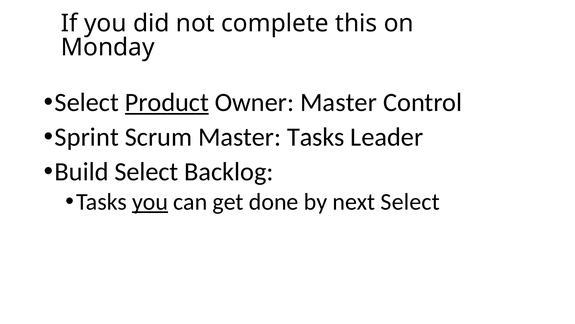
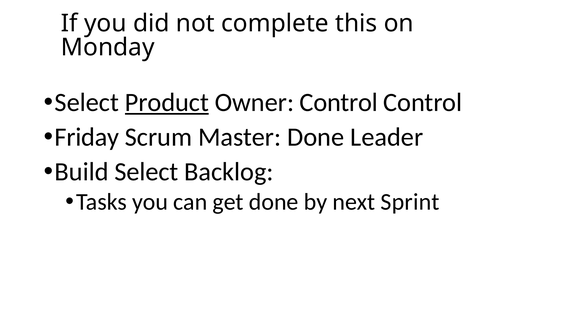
Owner Master: Master -> Control (339, 102)
Sprint: Sprint -> Friday (87, 137)
Master Tasks: Tasks -> Done (316, 137)
you underline: present -> none (150, 202)
next Select: Select -> Sprint (410, 202)
